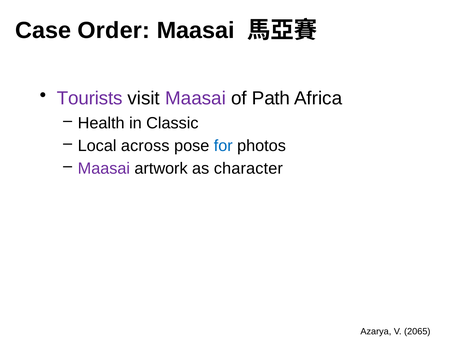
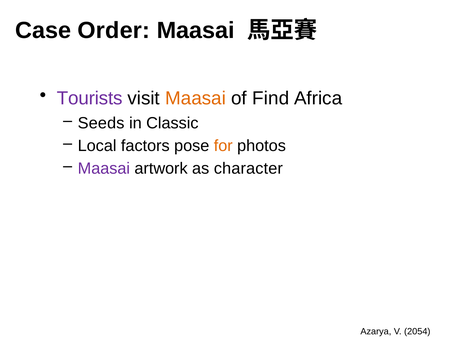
Maasai colour: purple -> orange (196, 98)
Path: Path -> Find (271, 98)
Health: Health -> Seeds (101, 123)
across: across -> factors (145, 146)
for colour: blue -> orange (223, 146)
2065: 2065 -> 2054 (417, 331)
